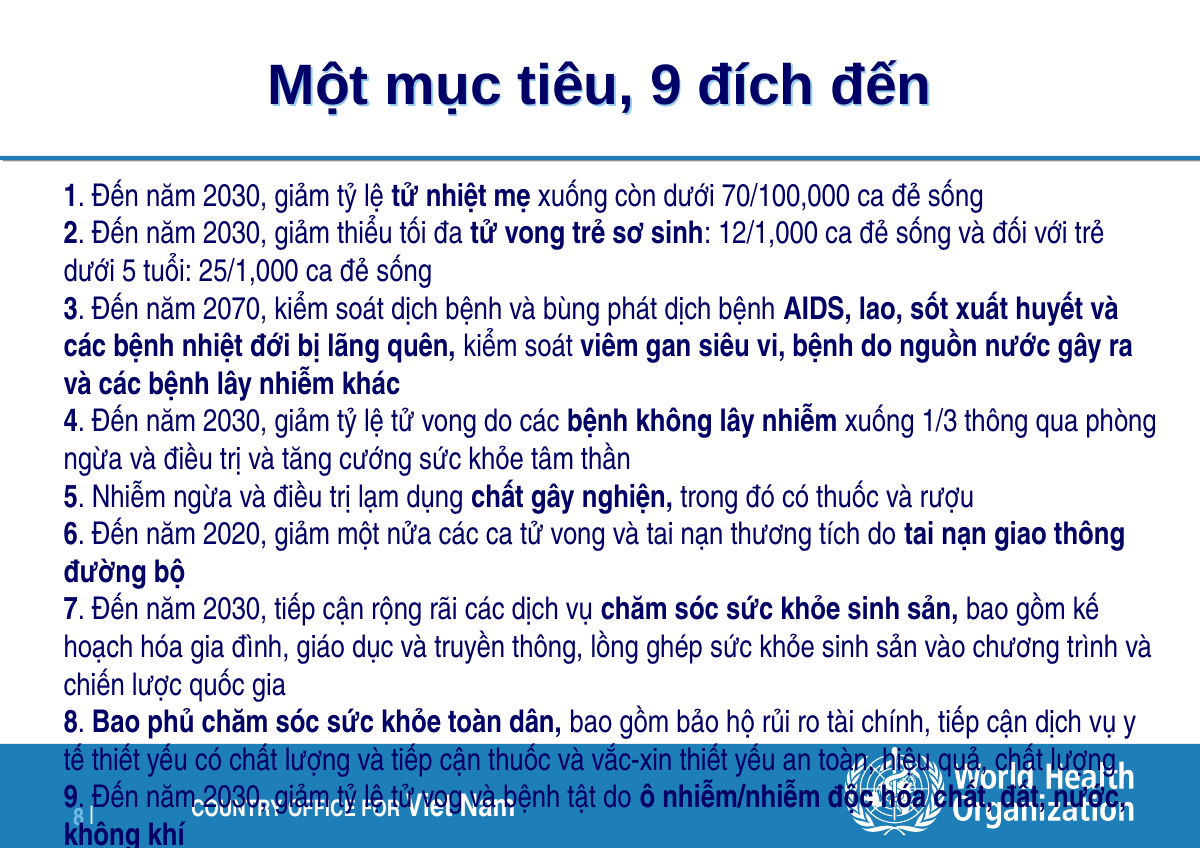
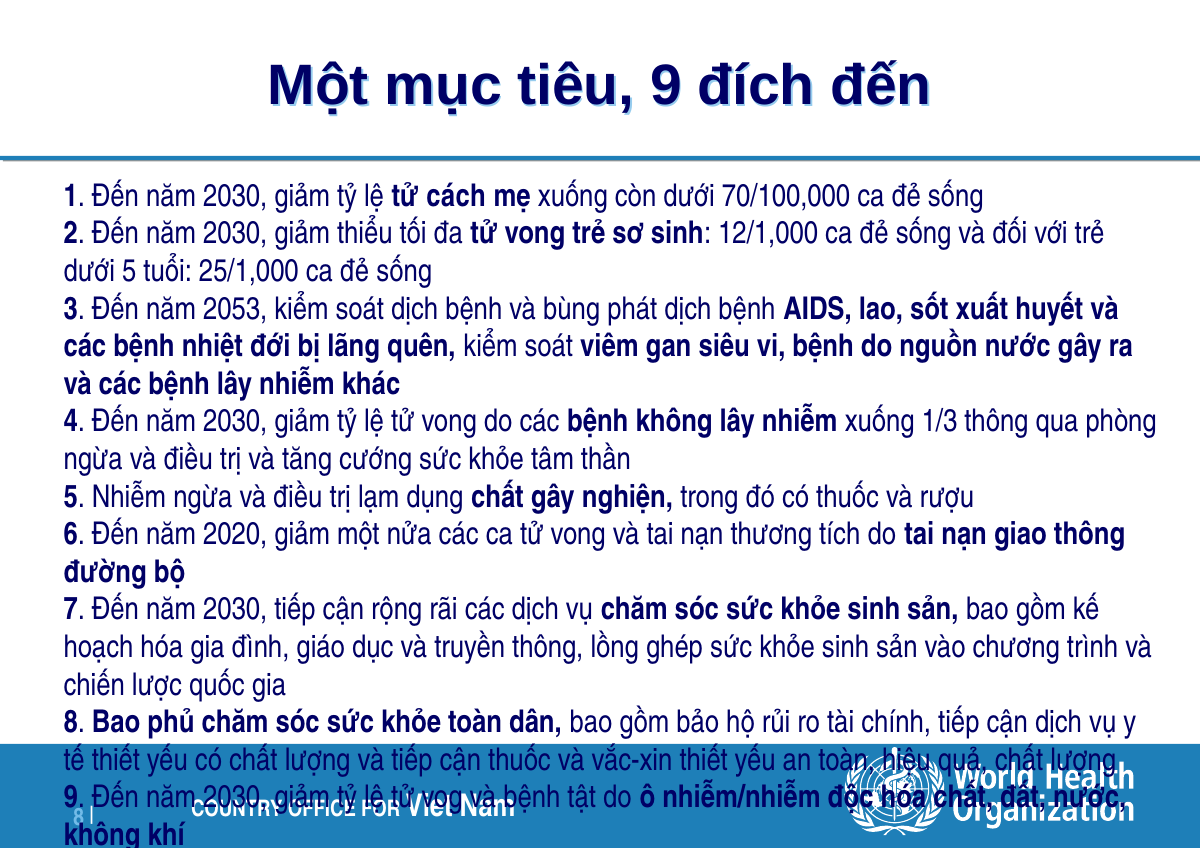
tử nhiệt: nhiệt -> cách (456, 196)
2070: 2070 -> 2053 (235, 309)
